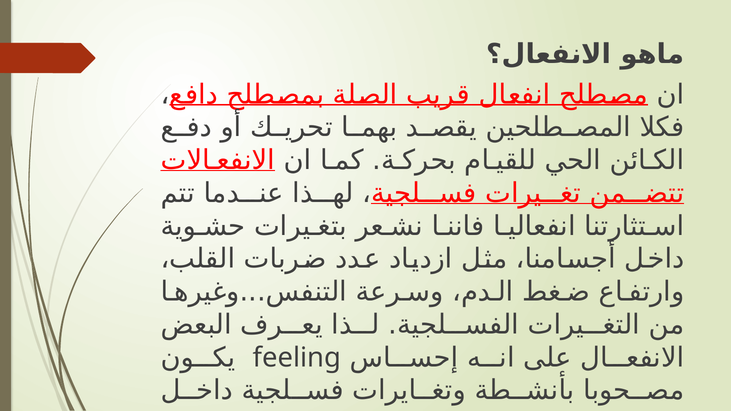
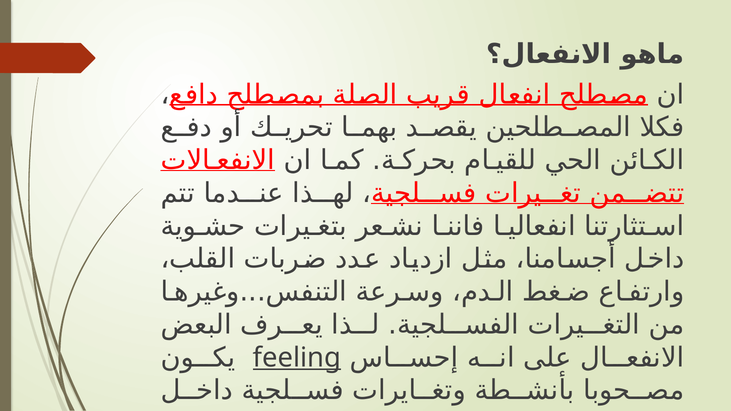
feeling underline: none -> present (297, 358)
